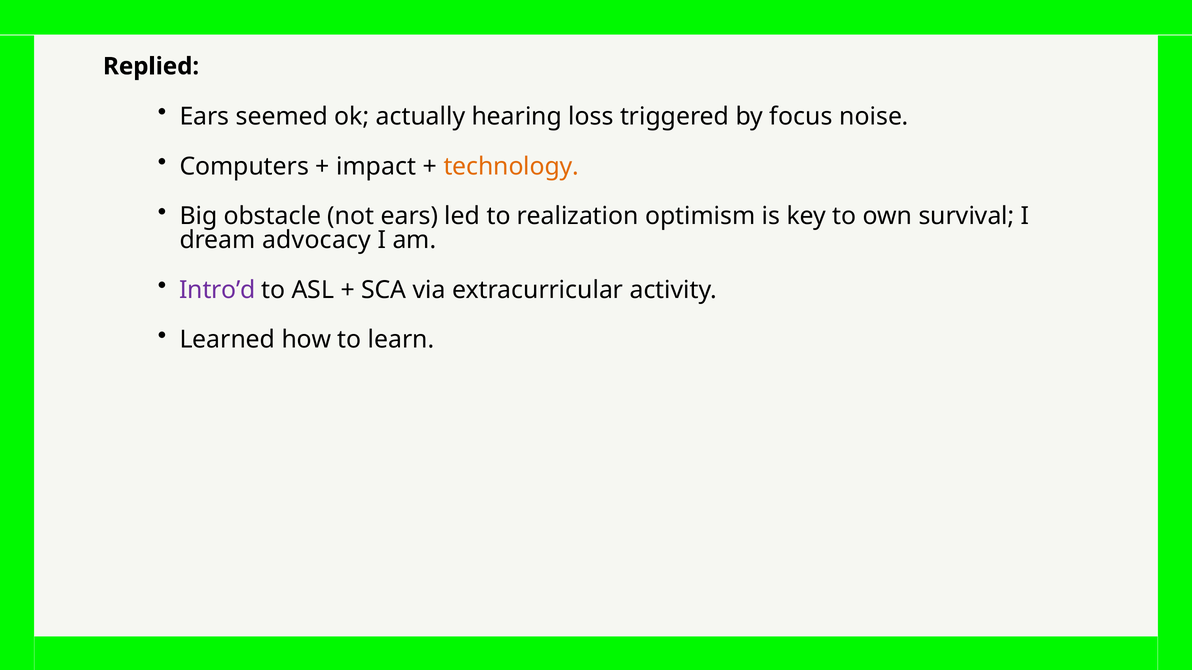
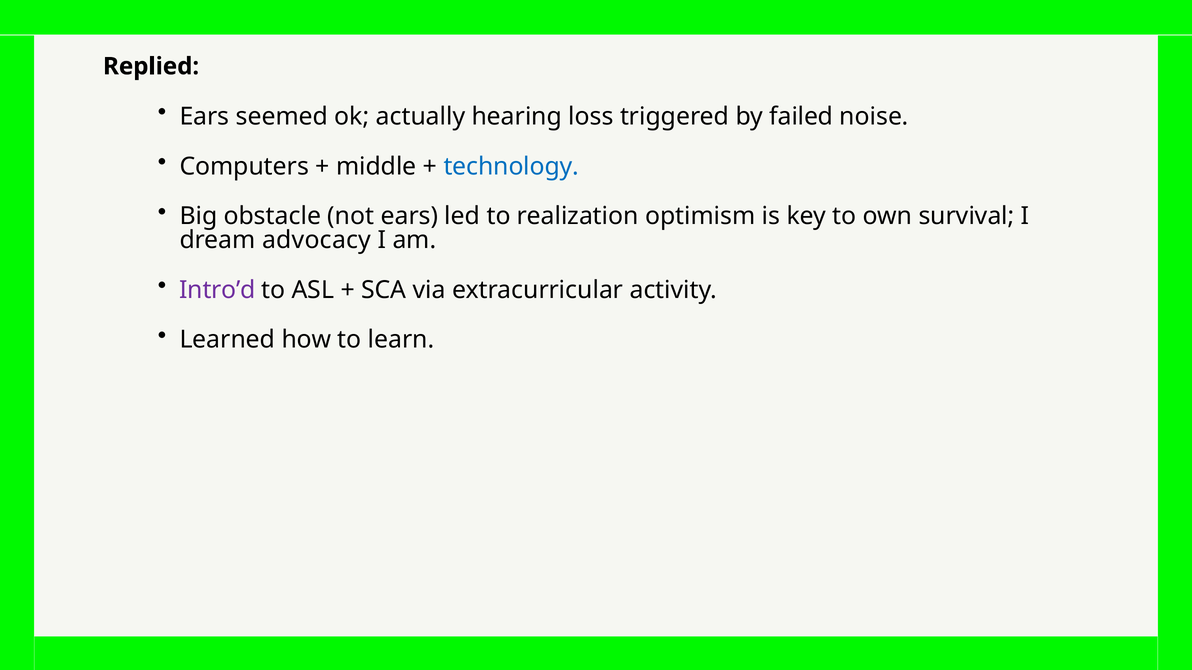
focus: focus -> failed (801, 117)
impact: impact -> middle (376, 167)
technology colour: orange -> blue (511, 167)
